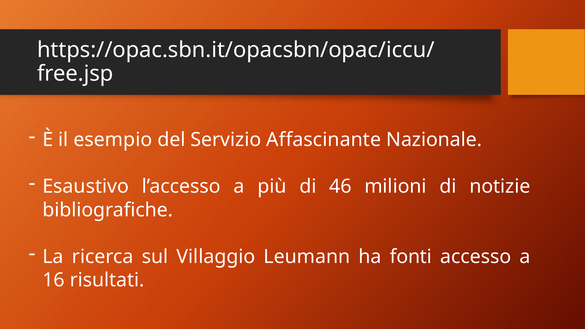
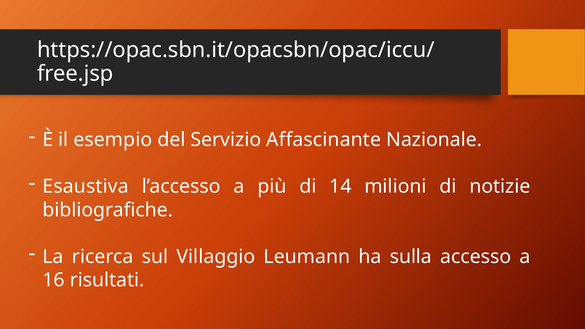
Esaustivo: Esaustivo -> Esaustiva (86, 187)
46: 46 -> 14 (340, 187)
fonti: fonti -> sulla (411, 257)
